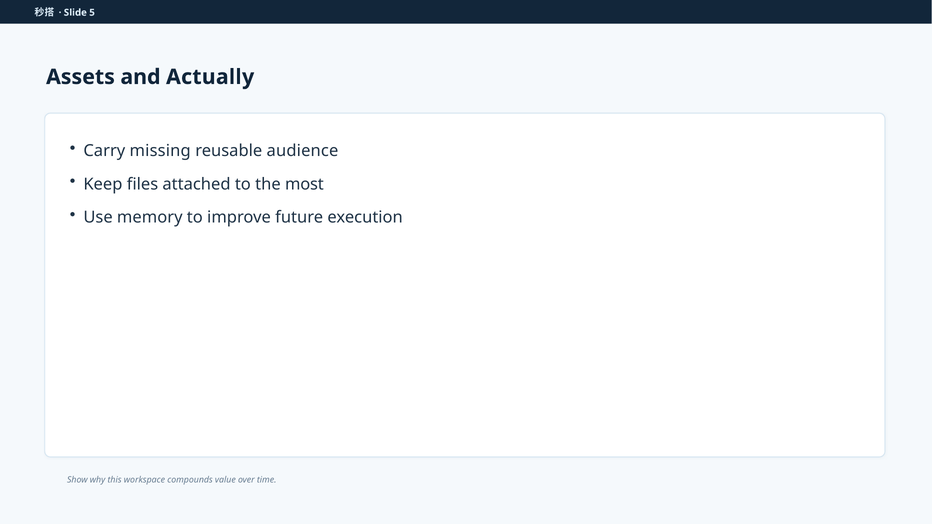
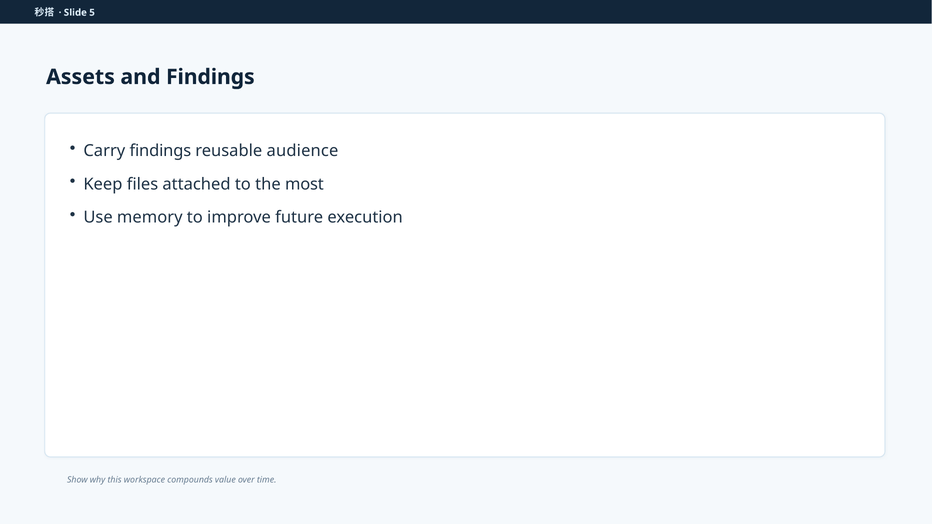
and Actually: Actually -> Findings (210, 77)
Carry missing: missing -> findings (160, 151)
